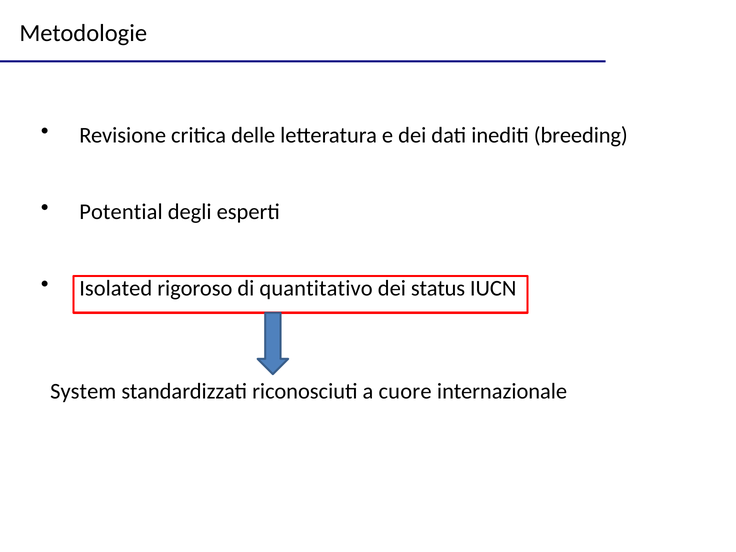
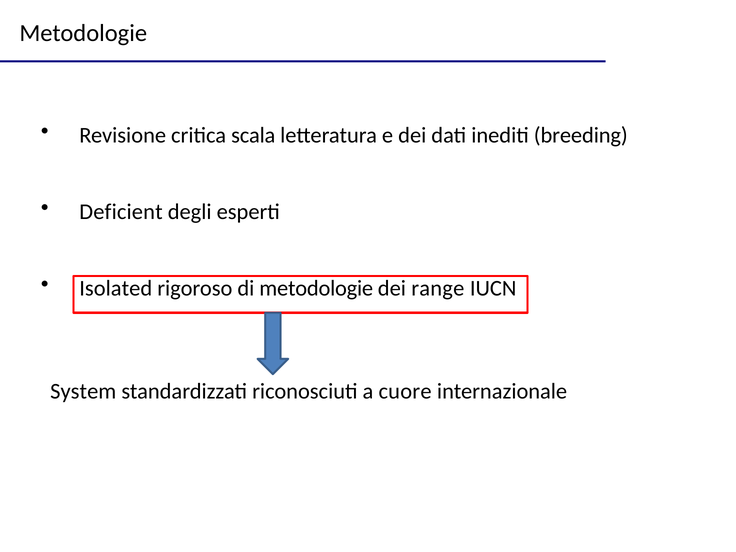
delle: delle -> scala (253, 135)
Potential: Potential -> Deficient (121, 212)
di quantitativo: quantitativo -> metodologie (316, 288)
status: status -> range (438, 288)
